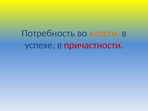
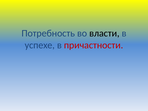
власти colour: orange -> black (104, 33)
